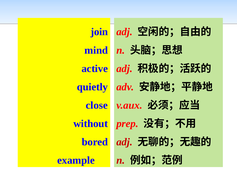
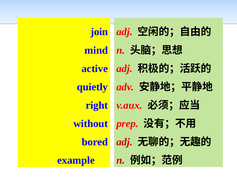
close: close -> right (97, 105)
